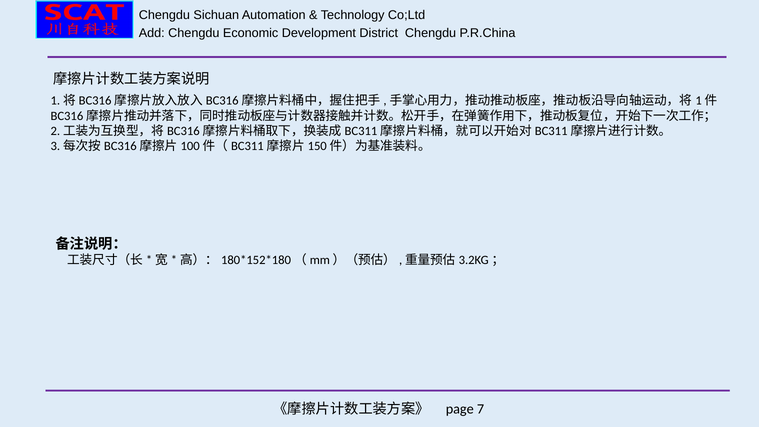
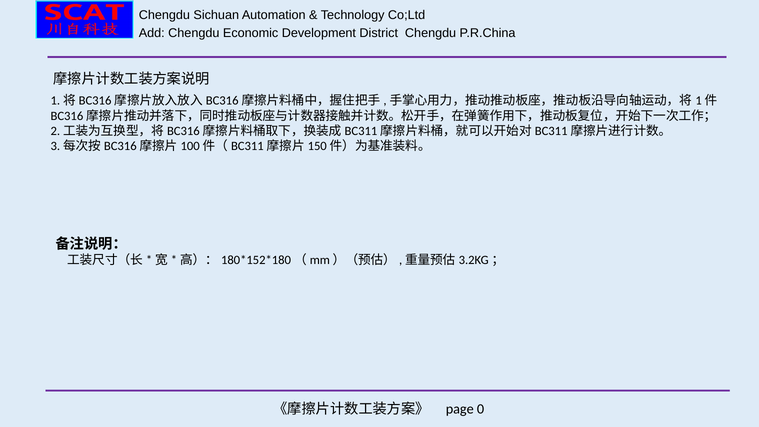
7: 7 -> 0 (480, 409)
